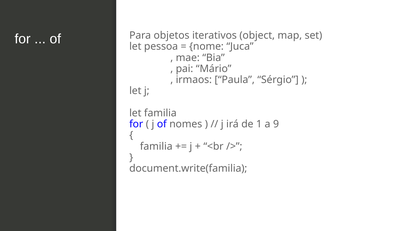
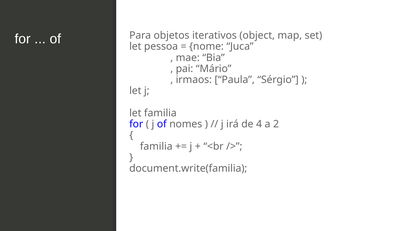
1: 1 -> 4 (259, 124)
9: 9 -> 2 (276, 124)
